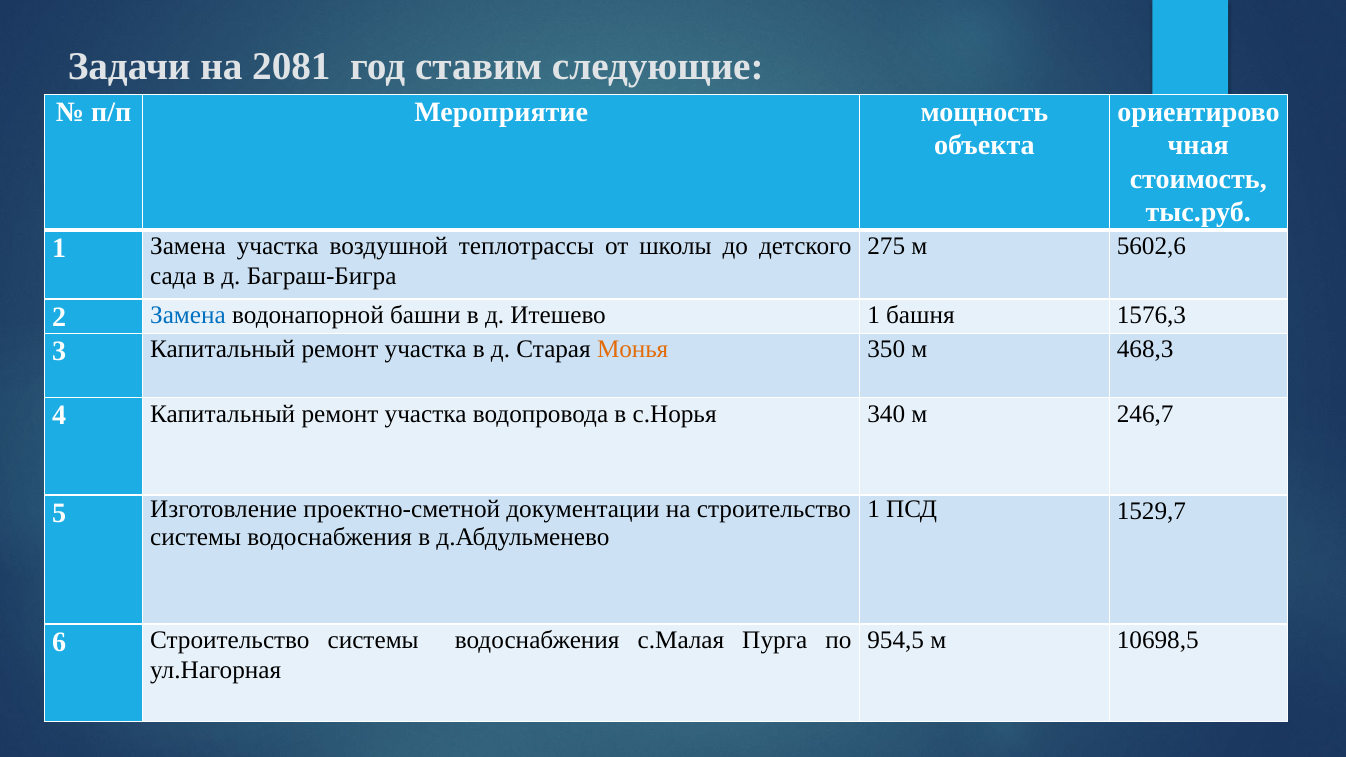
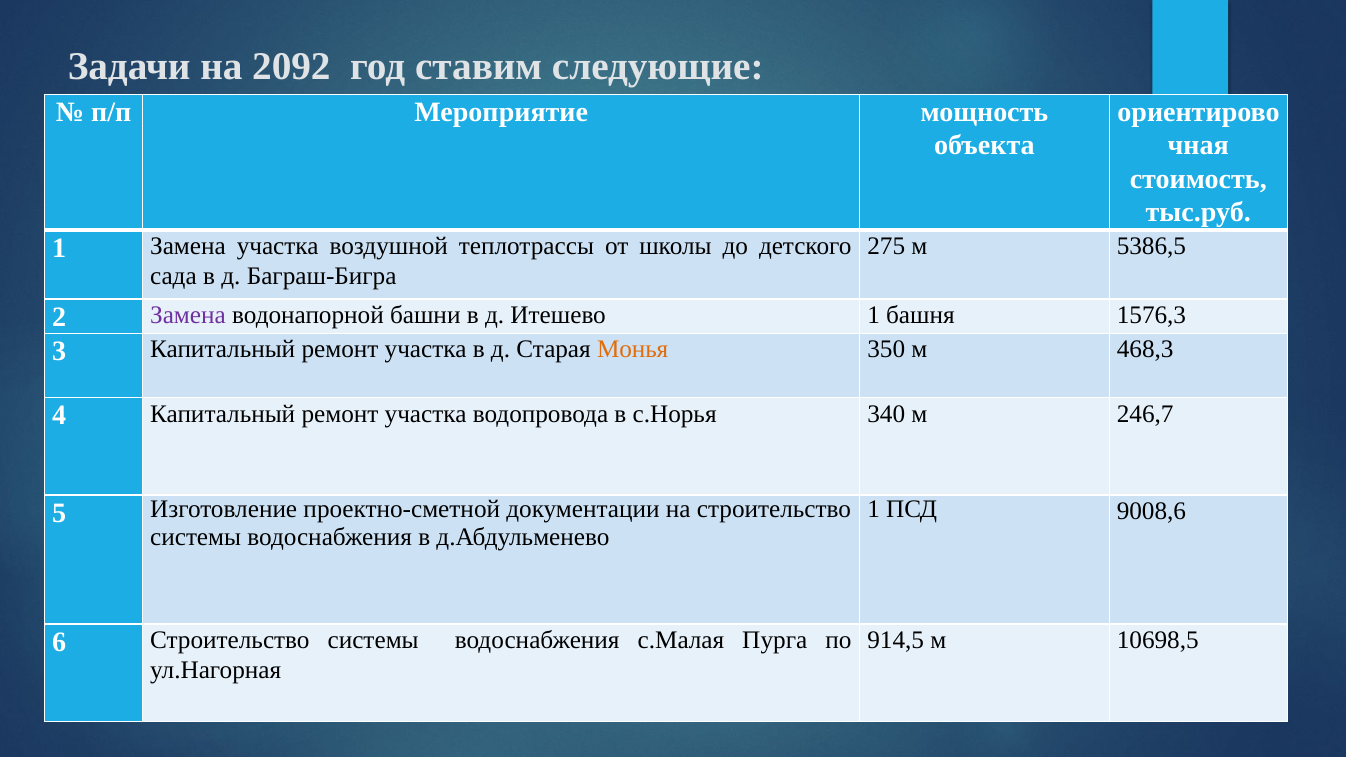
2081: 2081 -> 2092 (291, 66)
5602,6: 5602,6 -> 5386,5 (1151, 246)
Замена colour: blue -> purple (188, 315)
1529,7: 1529,7 -> 9008,6 (1151, 511)
954,5: 954,5 -> 914,5 (896, 640)
